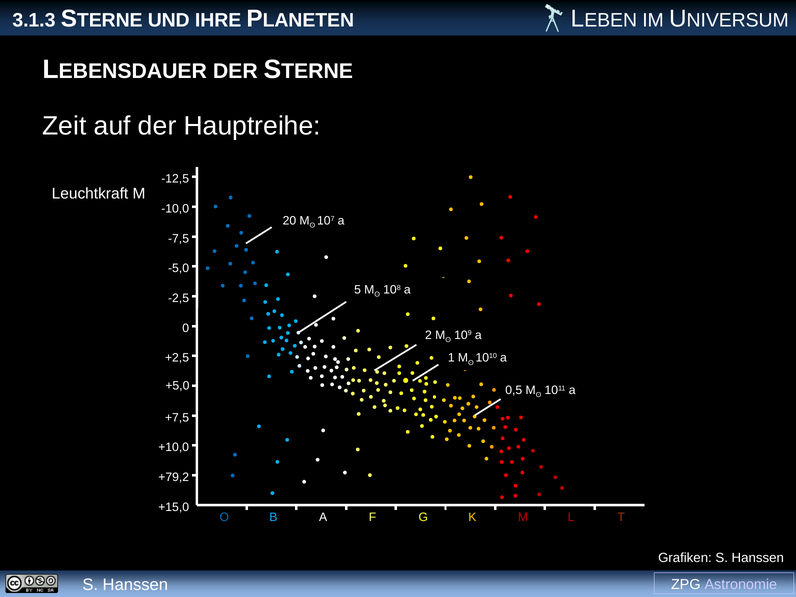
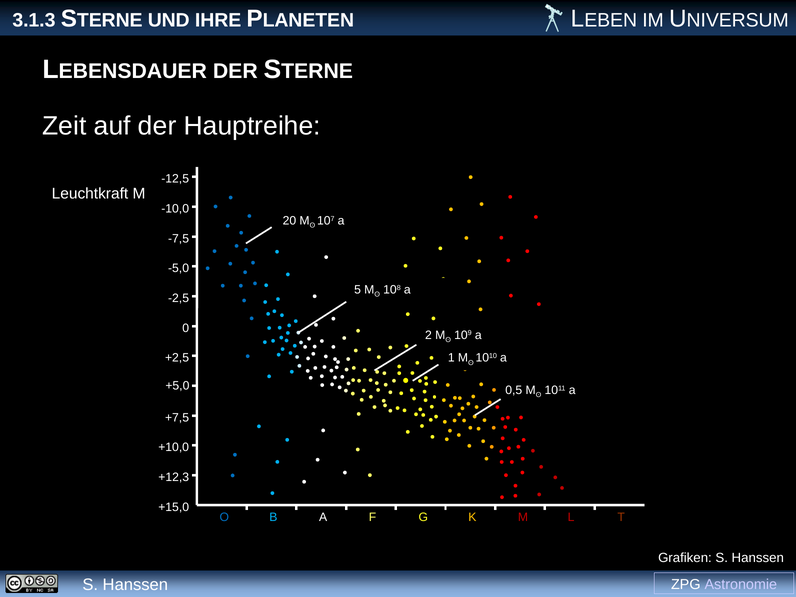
+79,2: +79,2 -> +12,3 (174, 477)
